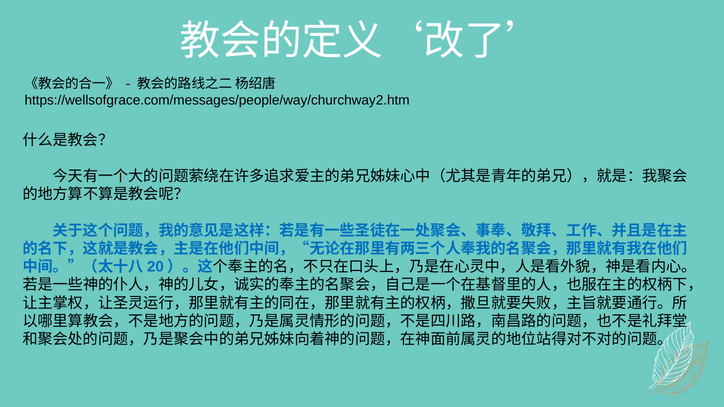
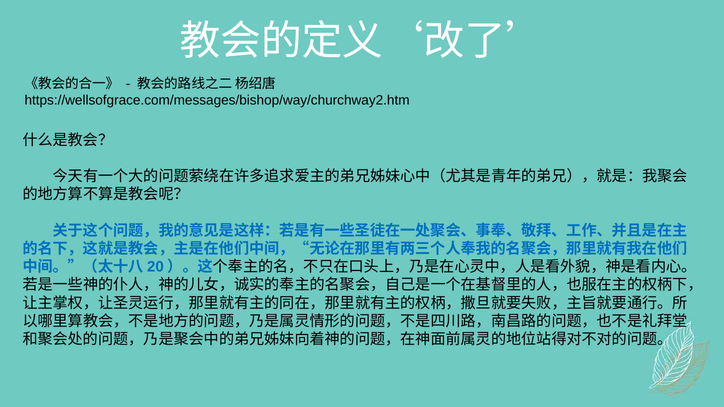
https://wellsofgrace.com/messages/people/way/churchway2.htm: https://wellsofgrace.com/messages/people/way/churchway2.htm -> https://wellsofgrace.com/messages/bishop/way/churchway2.htm (217, 100)
